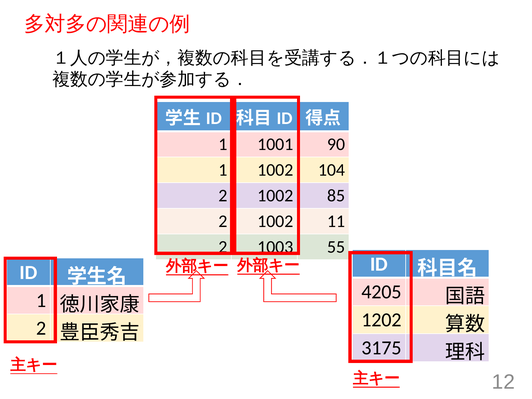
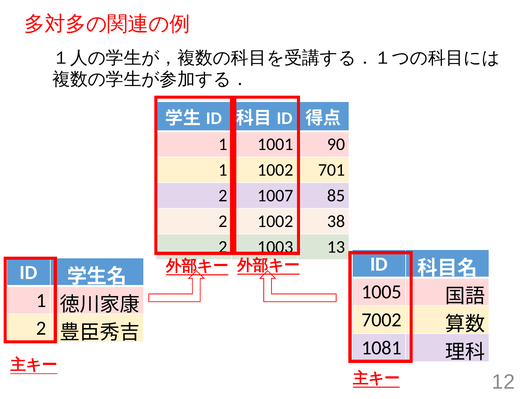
104: 104 -> 701 (331, 170)
1002: 1002 -> 1007 (275, 196)
11: 11 -> 38 (336, 221)
55: 55 -> 13 (336, 247)
4205: 4205 -> 1005 (382, 292)
1202: 1202 -> 7002 (382, 320)
3175: 3175 -> 1081 (382, 348)
